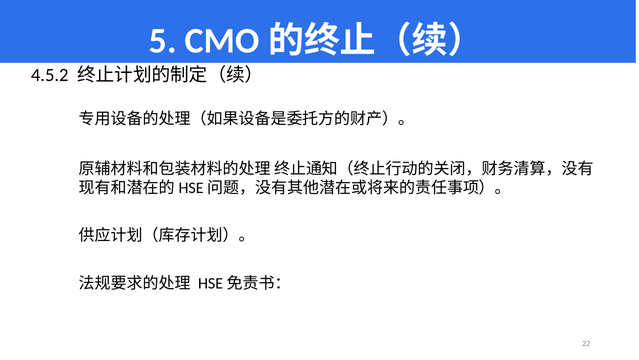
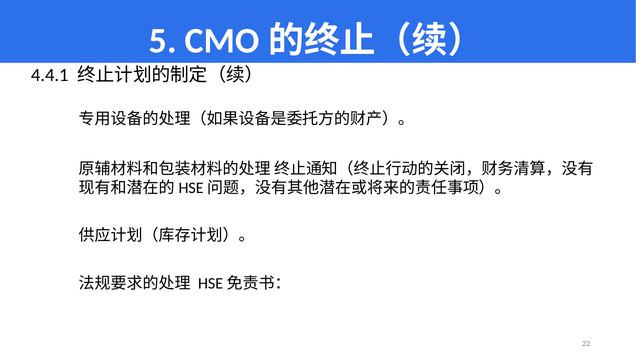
4.5.2: 4.5.2 -> 4.4.1 (50, 75)
